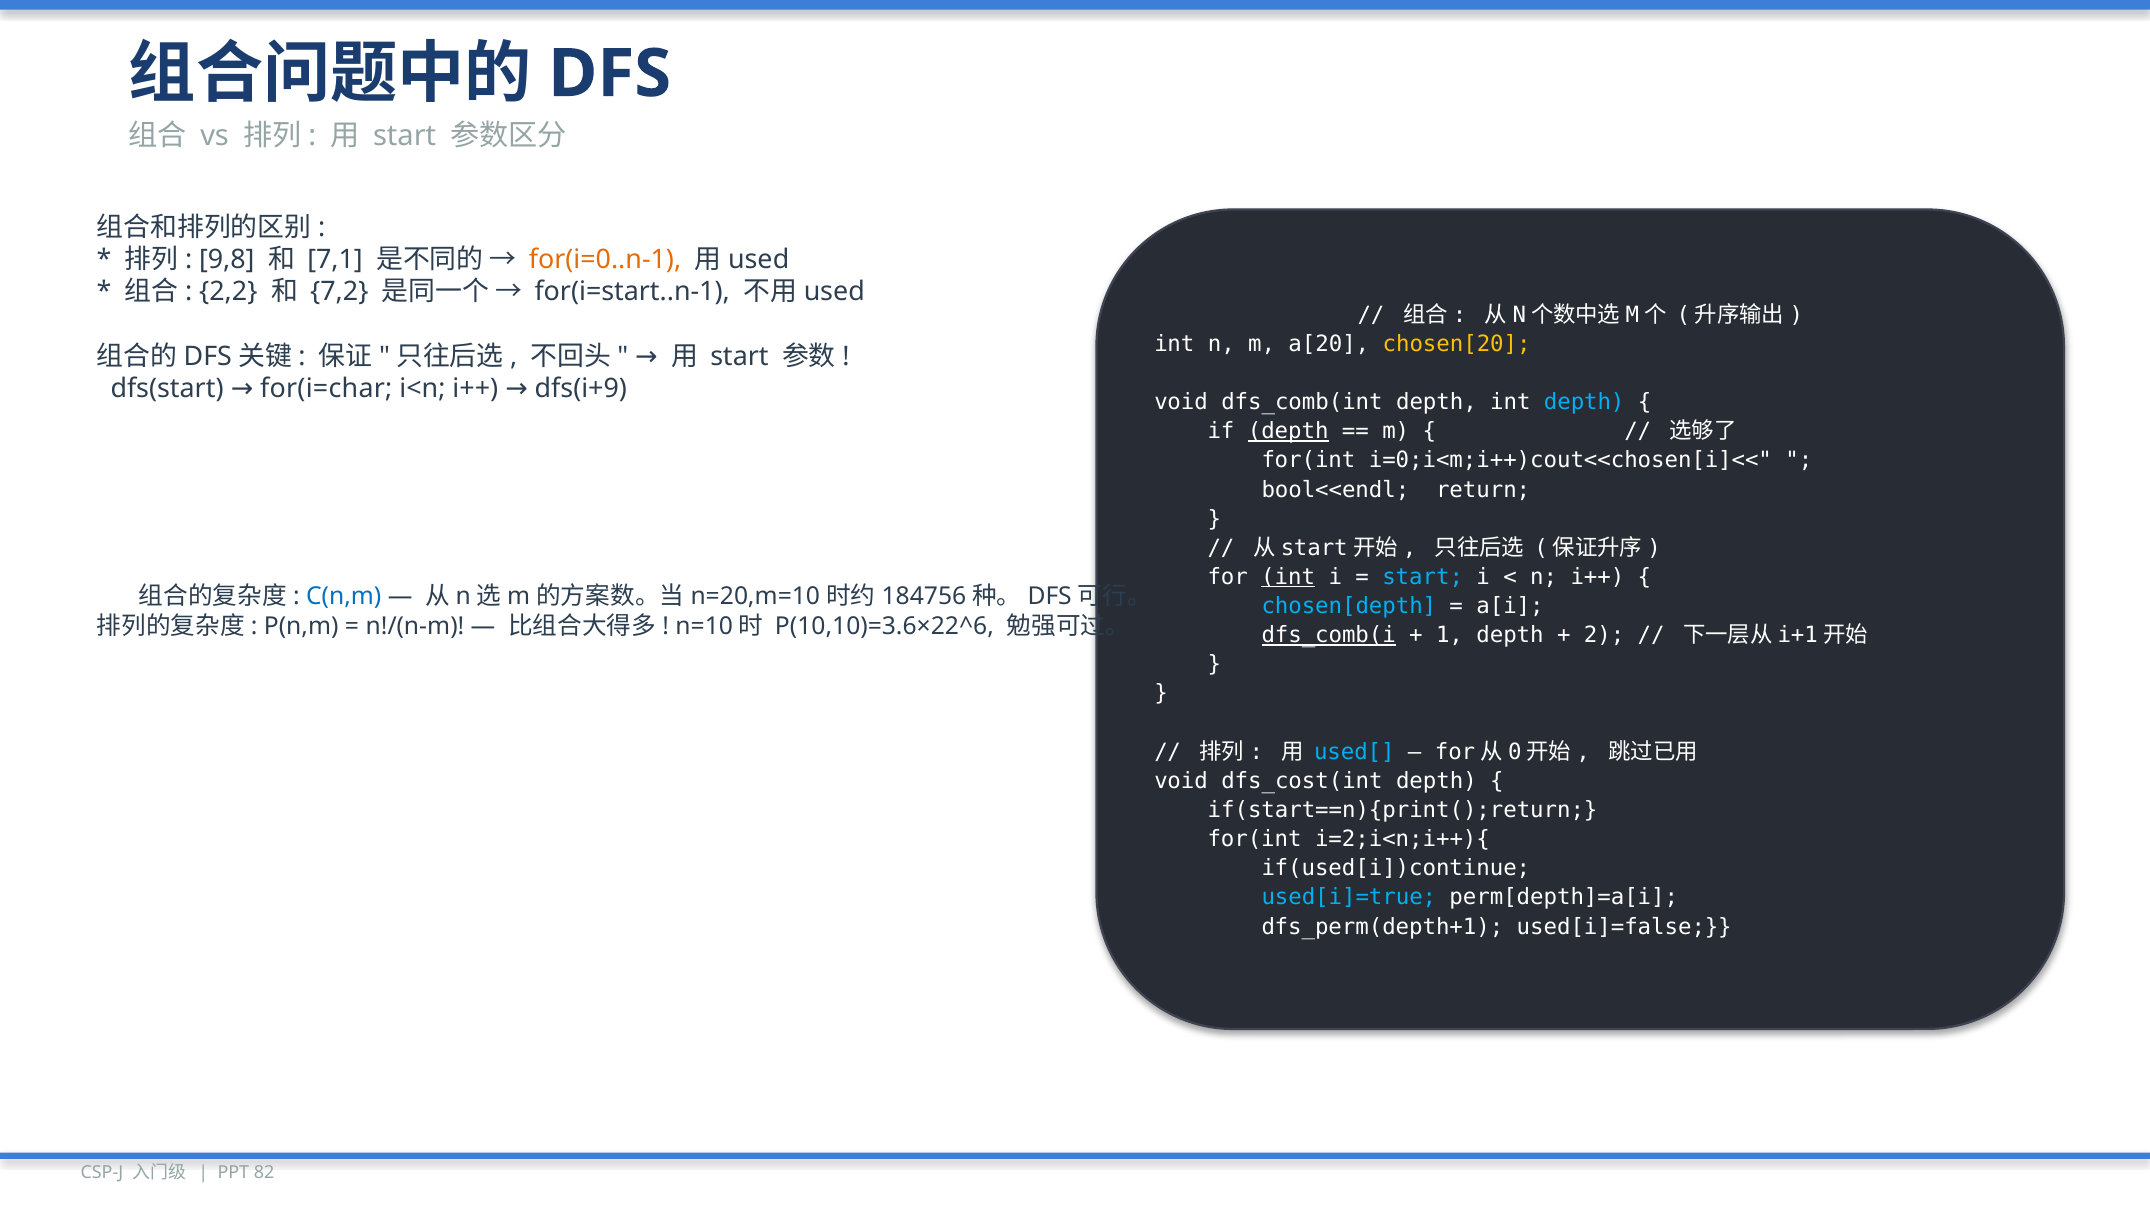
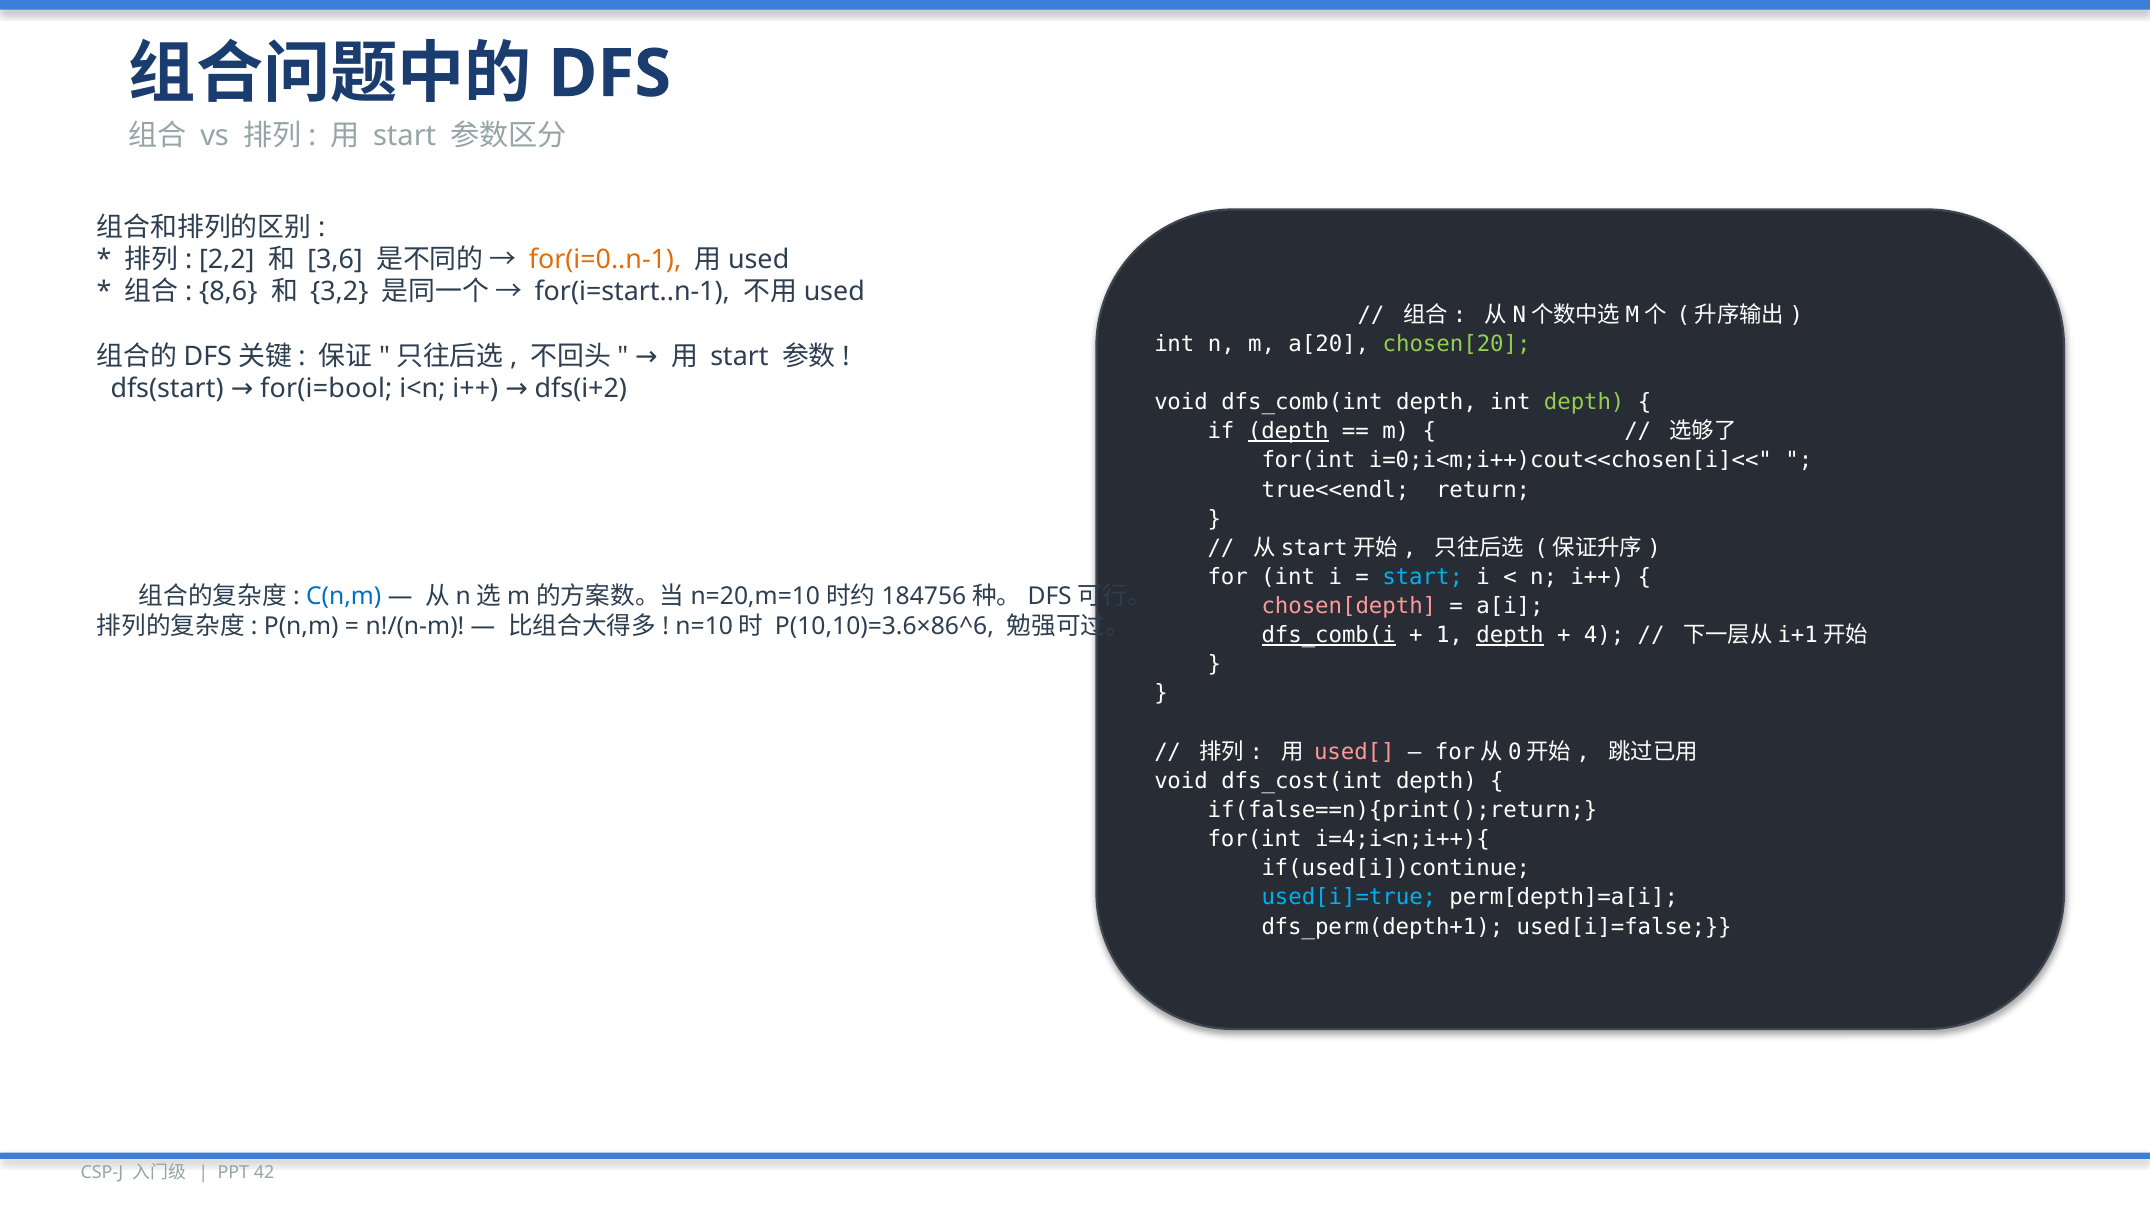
9,8: 9,8 -> 2,2 (227, 260)
7,1: 7,1 -> 3,6 (335, 260)
2,2: 2,2 -> 8,6 (228, 292)
7,2: 7,2 -> 3,2 (339, 292)
chosen[20 colour: yellow -> light green (1457, 344)
for(i=char: for(i=char -> for(i=bool (326, 389)
dfs(i+9: dfs(i+9 -> dfs(i+2 (581, 389)
depth colour: light blue -> light green (1584, 402)
bool<<endl: bool<<endl -> true<<endl (1335, 490)
int underline: present -> none (1288, 577)
chosen[depth colour: light blue -> pink (1349, 606)
P(10,10)=3.6×22^6: P(10,10)=3.6×22^6 -> P(10,10)=3.6×86^6 (884, 627)
depth underline: none -> present (1510, 636)
2: 2 -> 4 (1604, 636)
used[ colour: light blue -> pink (1354, 752)
if(start==n){print();return: if(start==n){print();return -> if(false==n){print();return (1403, 810)
i=2;i<n;i++){: i=2;i<n;i++){ -> i=4;i<n;i++){ (1402, 840)
82: 82 -> 42 (264, 1173)
